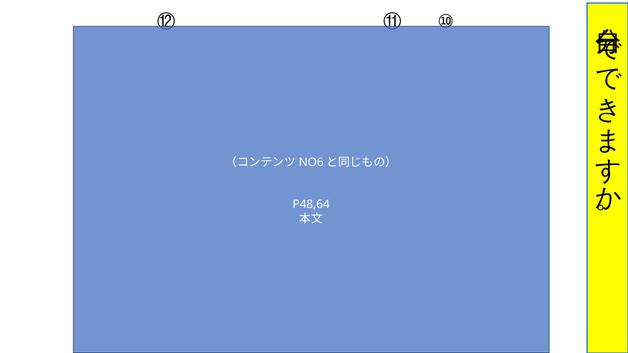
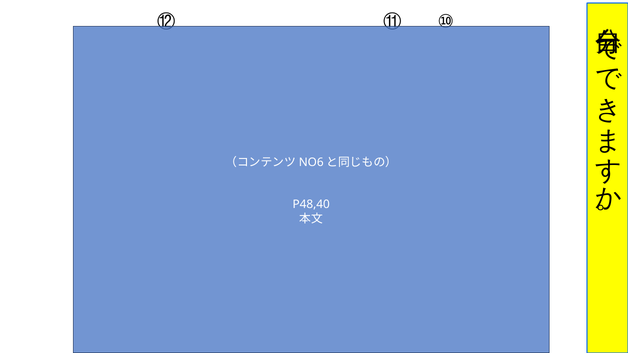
P48,64: P48,64 -> P48,40 (311, 205)
